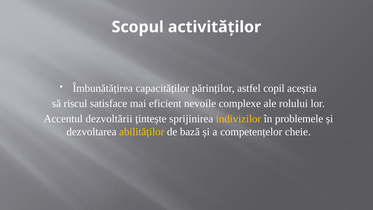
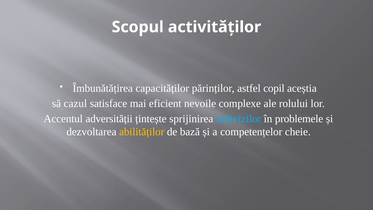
riscul: riscul -> cazul (75, 103)
dezvoltării: dezvoltării -> adversității (109, 119)
indivizilor colour: yellow -> light blue (238, 119)
